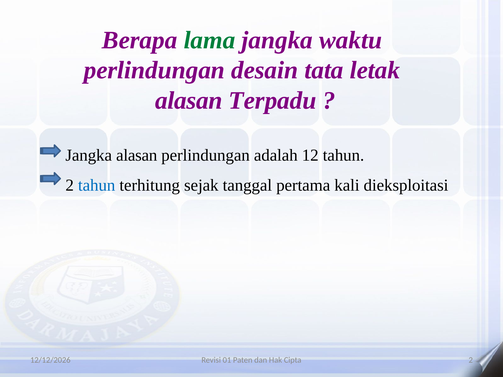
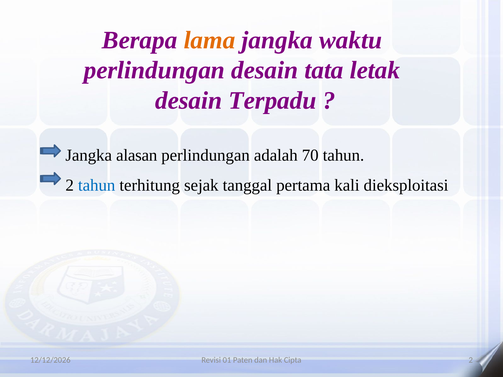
lama colour: green -> orange (209, 40)
alasan: alasan -> desain (189, 100)
12: 12 -> 70 (310, 155)
